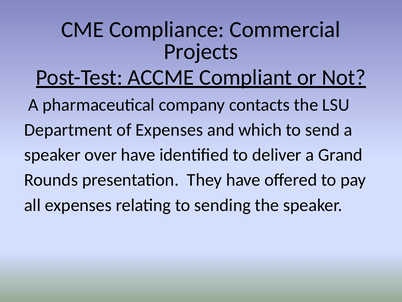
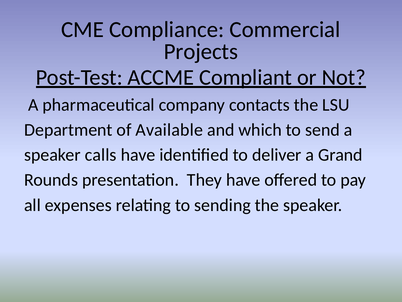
of Expenses: Expenses -> Available (169, 130)
over: over -> calls (101, 155)
